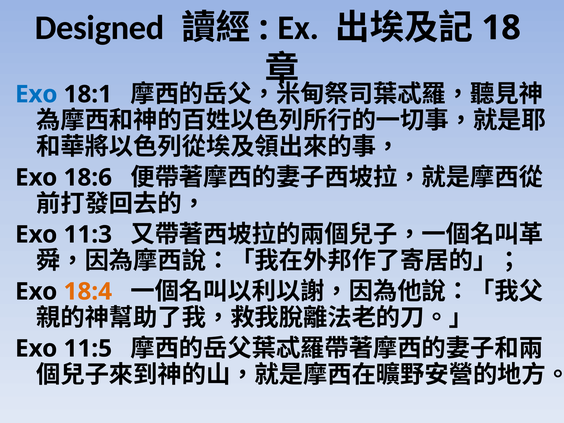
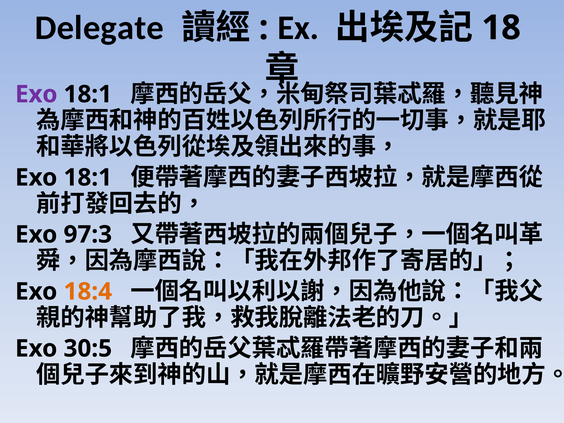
Designed: Designed -> Delegate (99, 28)
Exo colour: blue -> purple (36, 94)
18:6: 18:6 -> 18:1 (88, 178)
11:3: 11:3 -> 97:3 (88, 235)
11:5: 11:5 -> 30:5 (88, 349)
